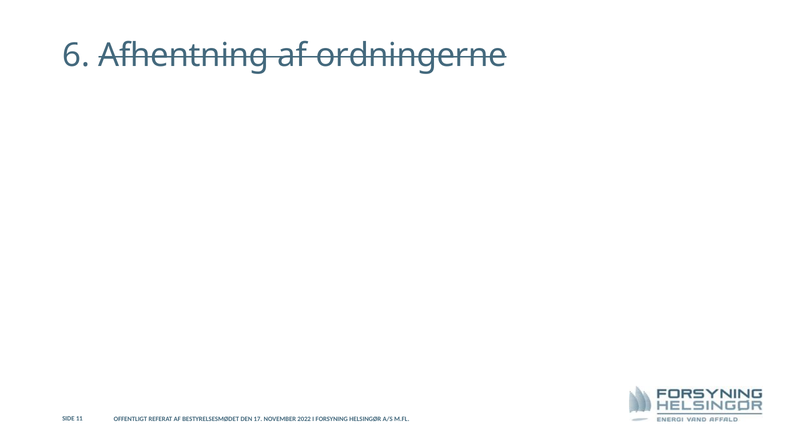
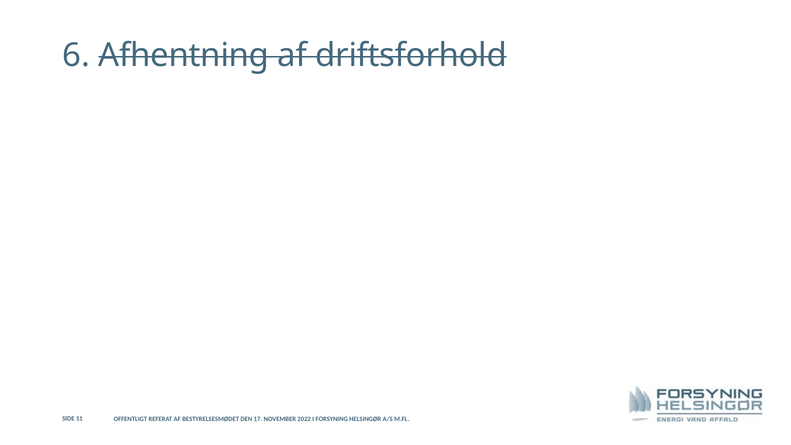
ordningerne: ordningerne -> driftsforhold (411, 55)
